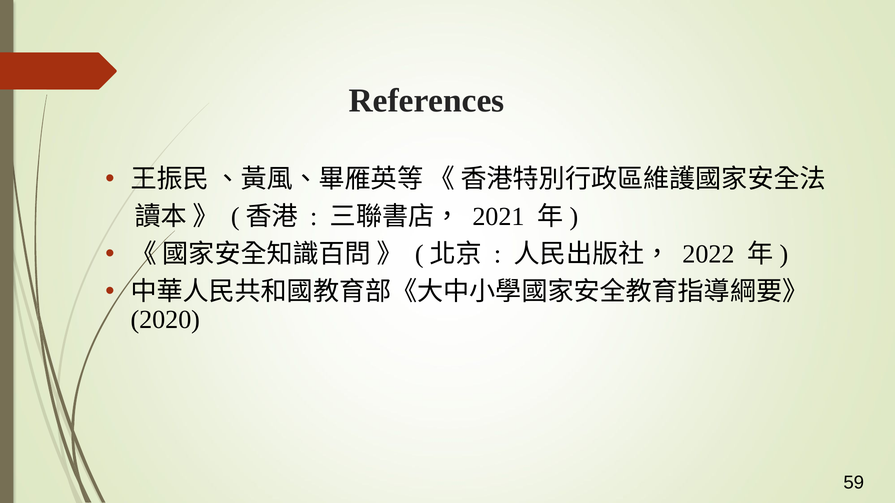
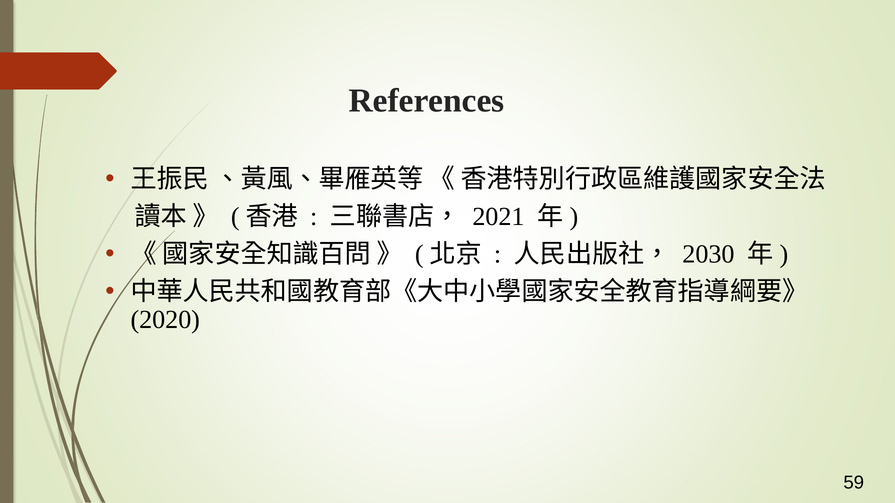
2022: 2022 -> 2030 (708, 254)
